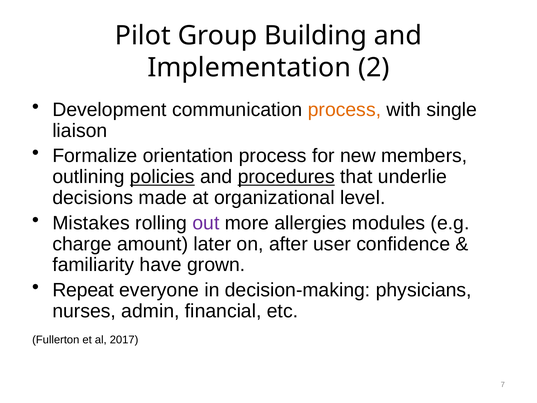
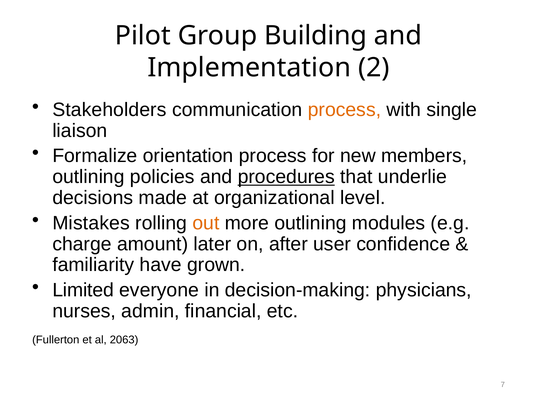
Development: Development -> Stakeholders (109, 110)
policies underline: present -> none (162, 177)
out colour: purple -> orange (206, 223)
more allergies: allergies -> outlining (310, 223)
Repeat: Repeat -> Limited (83, 290)
2017: 2017 -> 2063 (124, 340)
